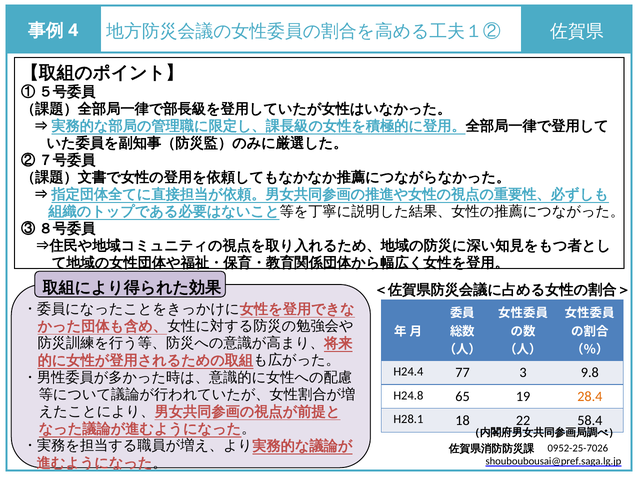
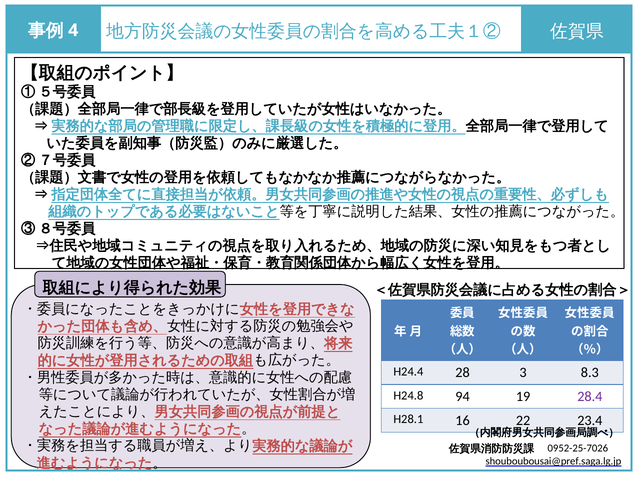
77: 77 -> 28 (463, 373)
9.8: 9.8 -> 8.3 (590, 373)
65: 65 -> 94 (463, 396)
28.4 colour: orange -> purple (590, 396)
18: 18 -> 16 (463, 420)
58.4: 58.4 -> 23.4 (590, 420)
